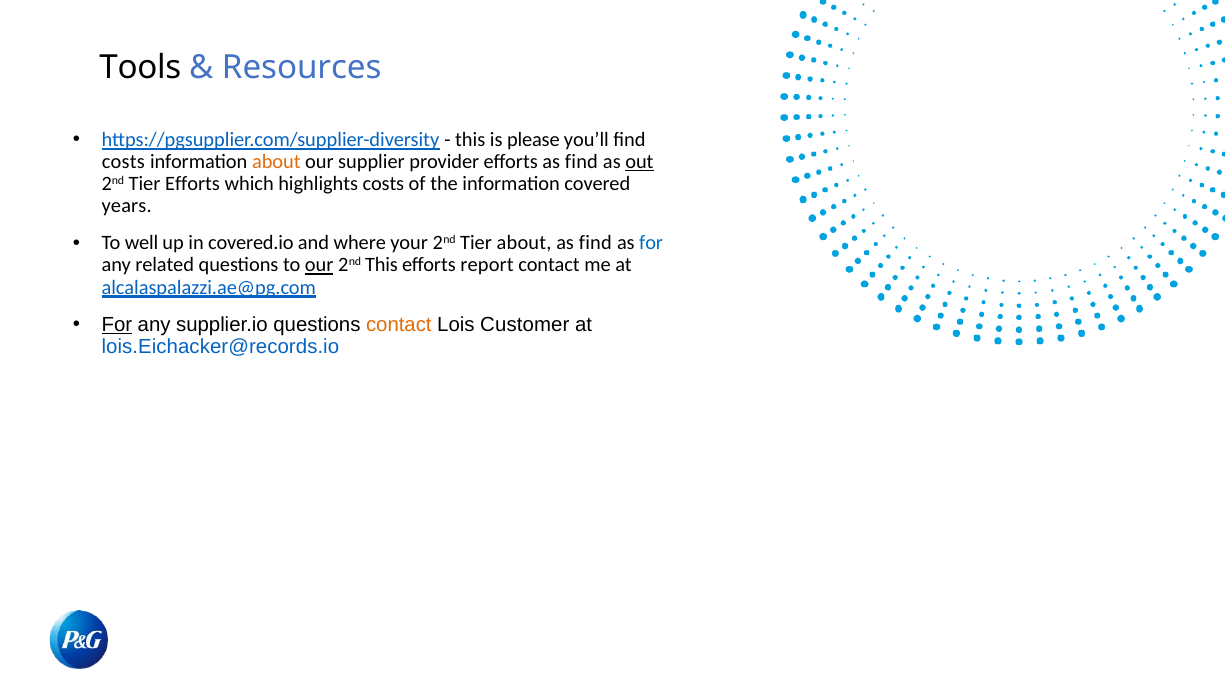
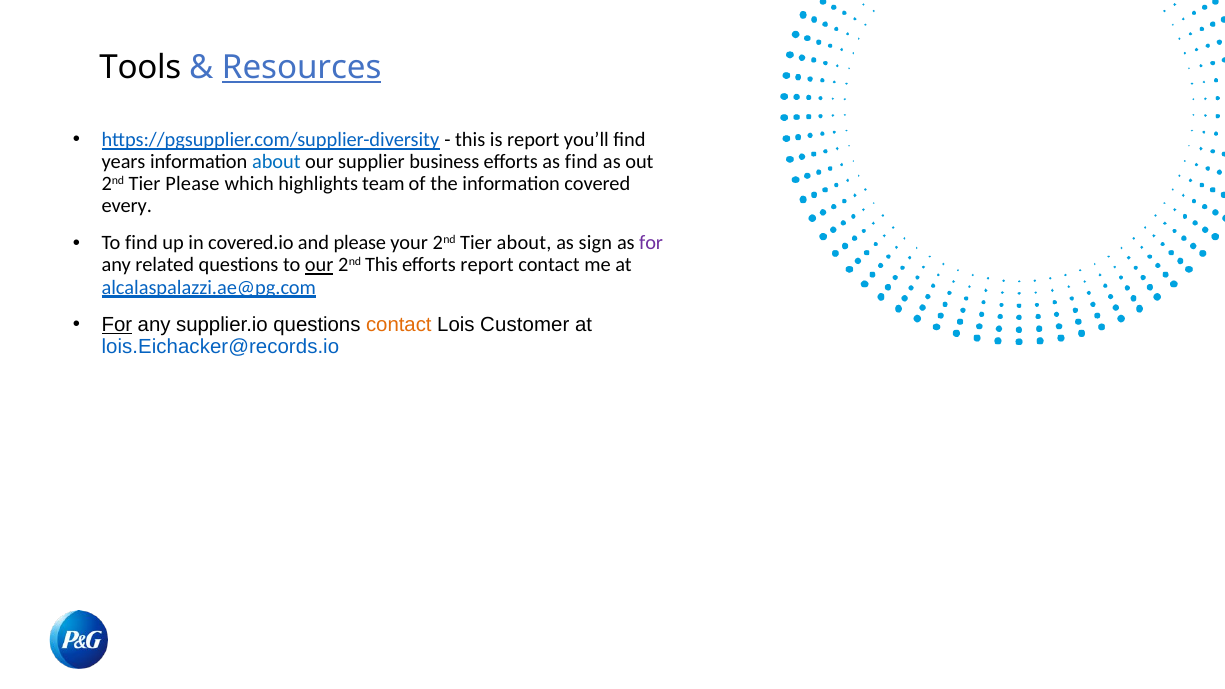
Resources underline: none -> present (302, 68)
is please: please -> report (533, 140)
costs: costs -> years (124, 162)
about colour: orange -> blue (276, 162)
provider: provider -> business (444, 162)
out underline: present -> none (639, 162)
Tier Efforts: Efforts -> Please (192, 184)
highlights costs: costs -> team (383, 184)
years: years -> every (127, 206)
To well: well -> find (141, 243)
and where: where -> please (360, 243)
find: find -> sign (595, 243)
for colour: blue -> purple (651, 243)
